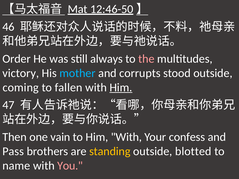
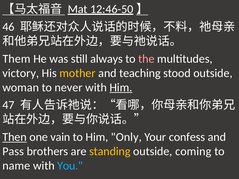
Order: Order -> Them (16, 59)
mother colour: light blue -> yellow (77, 73)
corrupts: corrupts -> teaching (140, 73)
coming: coming -> woman (21, 88)
fallen: fallen -> never (69, 88)
Then underline: none -> present (15, 137)
Him With: With -> Only (126, 137)
blotted: blotted -> coming (193, 152)
You colour: pink -> light blue (70, 166)
